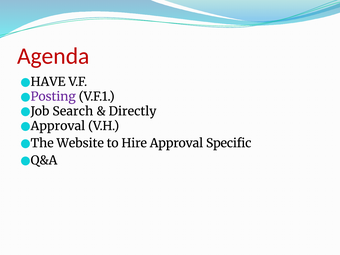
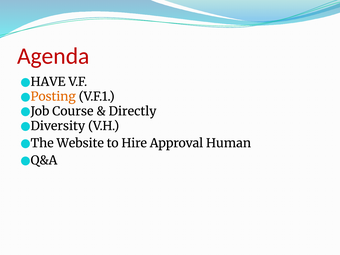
Posting colour: purple -> orange (53, 97)
Search: Search -> Course (73, 111)
Approval: Approval -> Diversity (58, 126)
Specific: Specific -> Human (229, 143)
